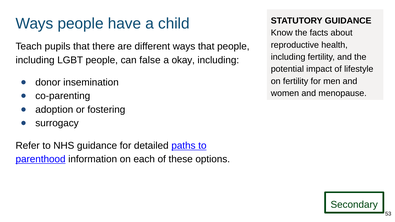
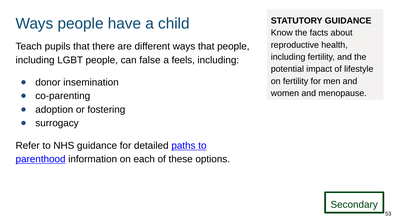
okay: okay -> feels (183, 60)
